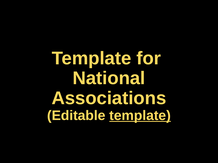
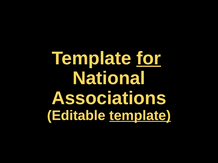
for underline: none -> present (149, 59)
